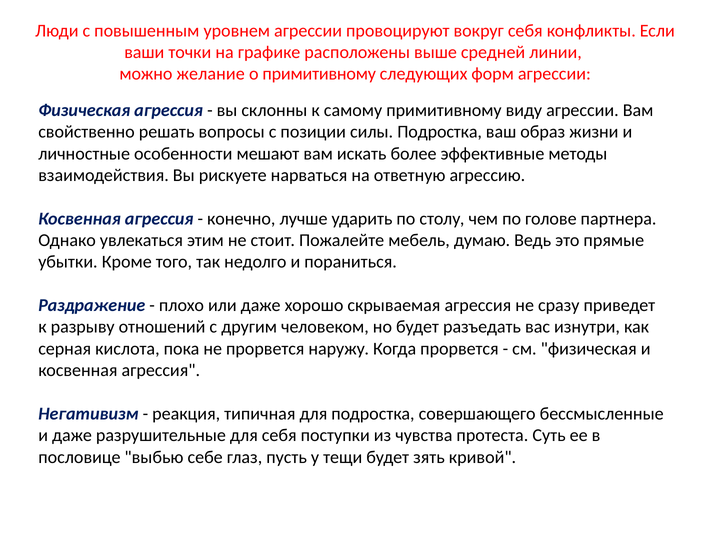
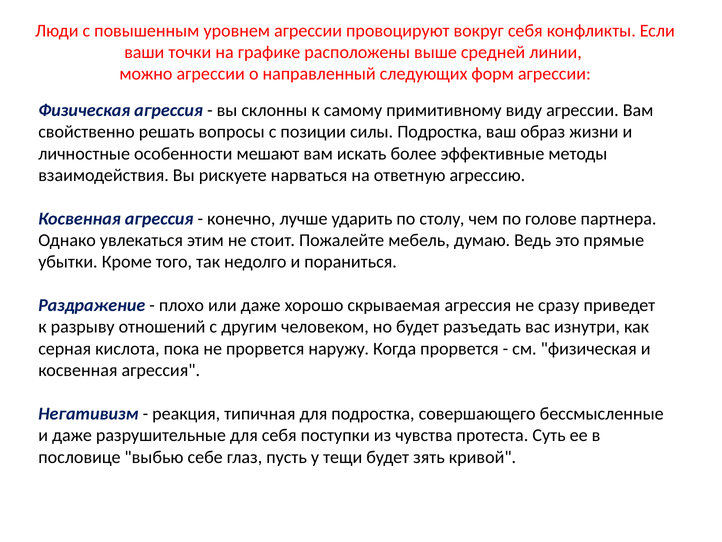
можно желание: желание -> агрессии (211, 74)
о примитивному: примитивному -> направленный (319, 74)
